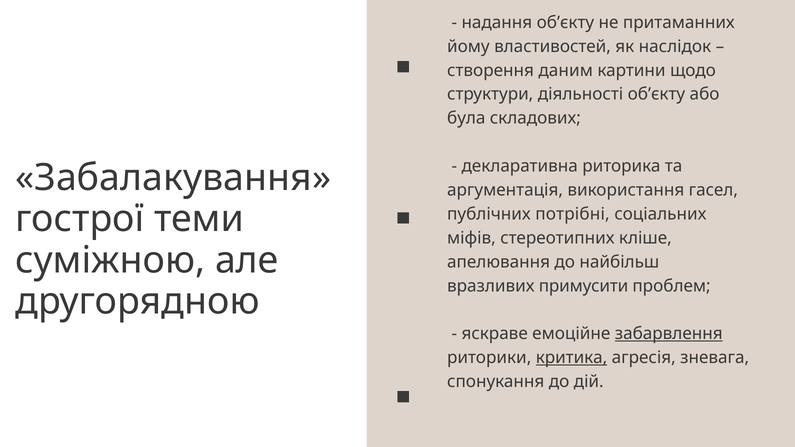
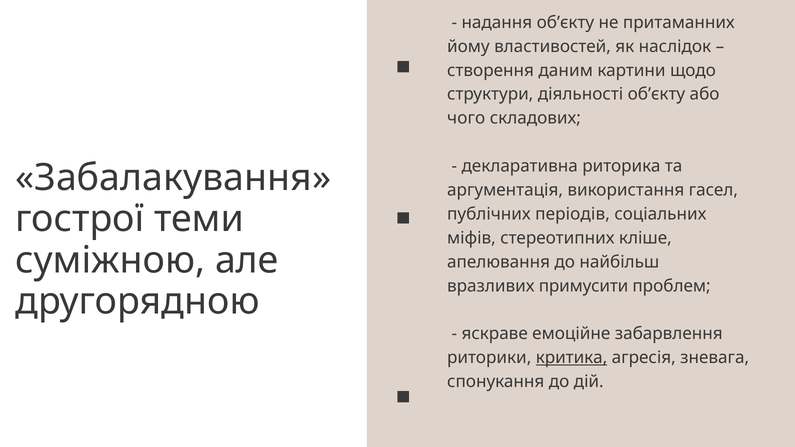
була: була -> чого (466, 118)
потрібні: потрібні -> періодів (573, 214)
забарвлення underline: present -> none (669, 334)
